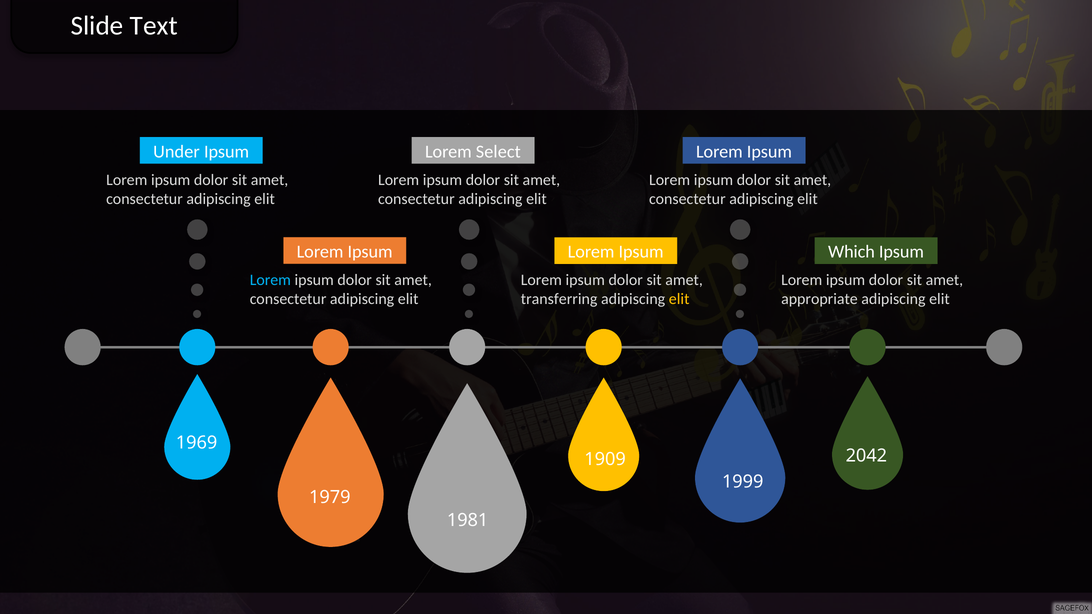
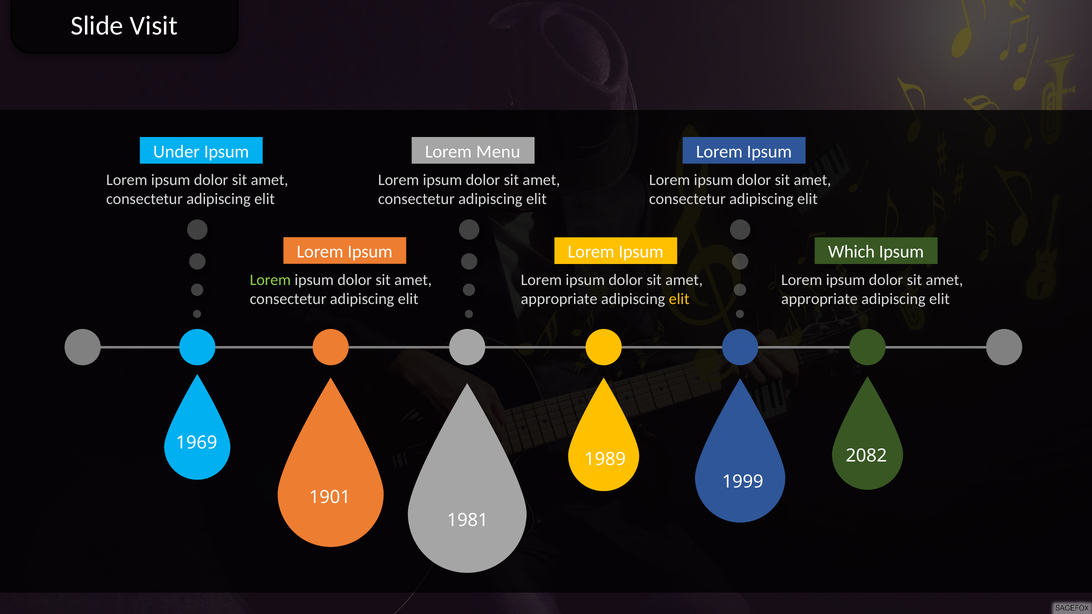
Text: Text -> Visit (154, 26)
Select: Select -> Menu (498, 152)
Lorem colour: light blue -> light green (270, 280)
transferring: transferring -> appropriate (559, 299)
2042: 2042 -> 2082 (866, 456)
1909: 1909 -> 1989 (605, 459)
1979: 1979 -> 1901 (330, 497)
